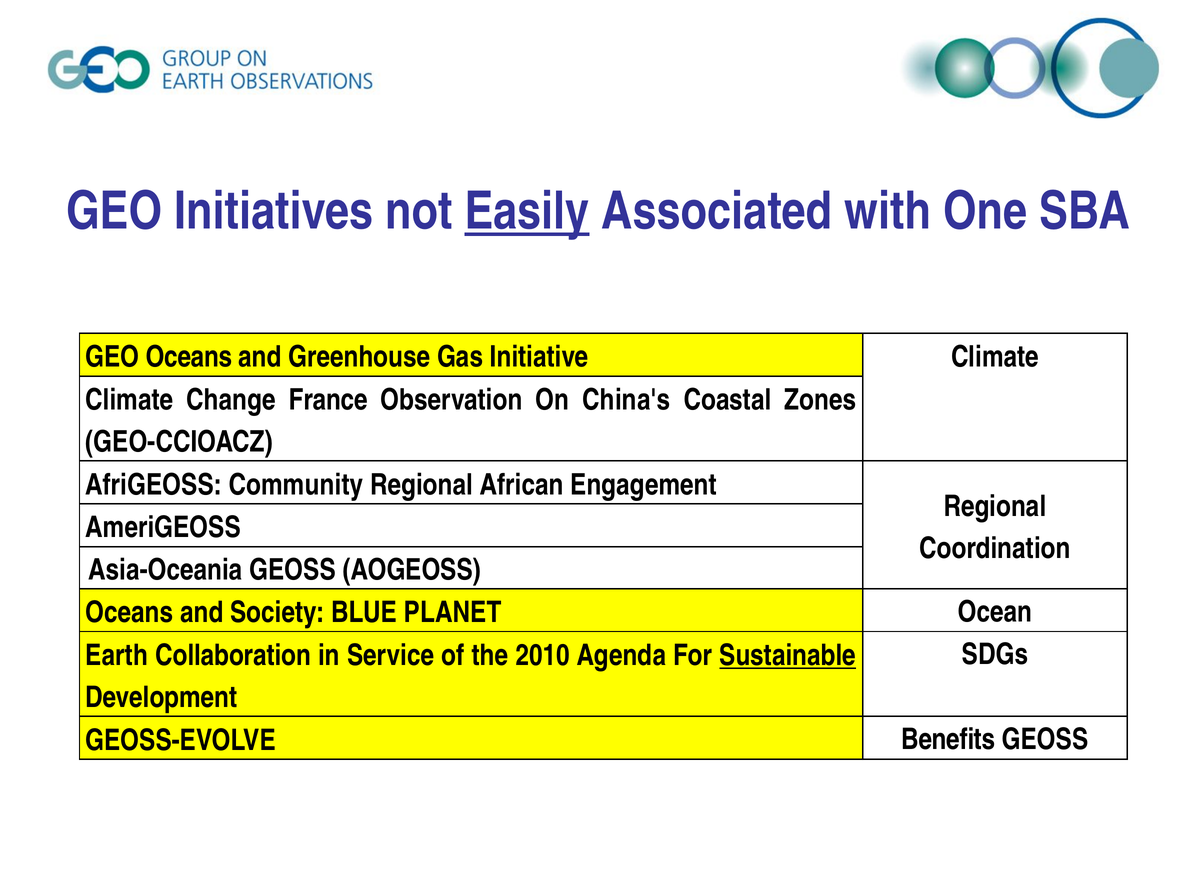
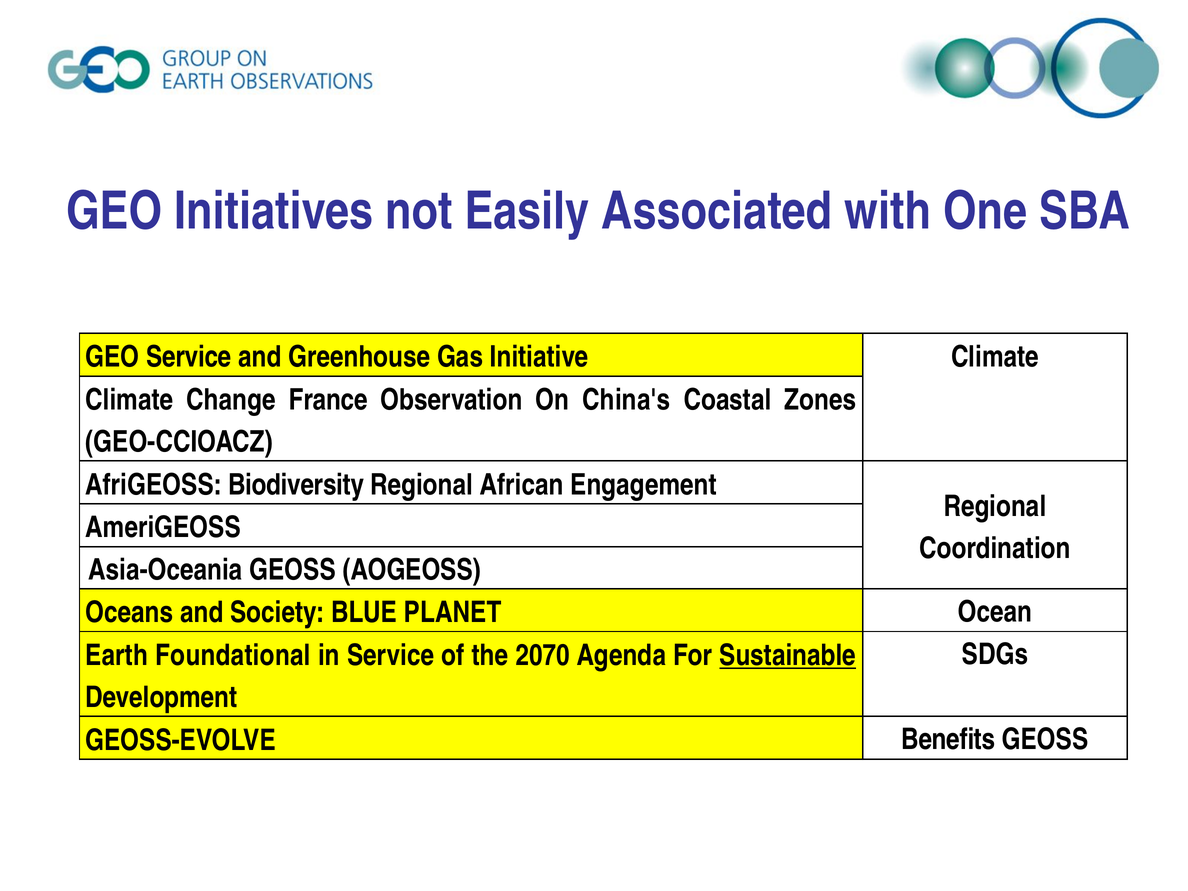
Easily underline: present -> none (527, 212)
GEO Oceans: Oceans -> Service (189, 357)
Community: Community -> Biodiversity (296, 485)
Collaboration: Collaboration -> Foundational (233, 655)
2010: 2010 -> 2070 (543, 655)
